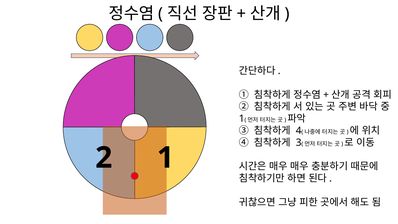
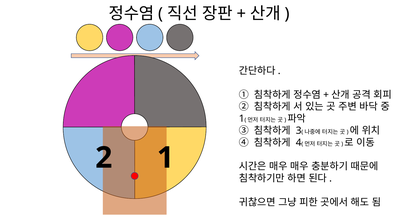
4: 4 -> 3 (299, 131)
3: 3 -> 4 (299, 142)
